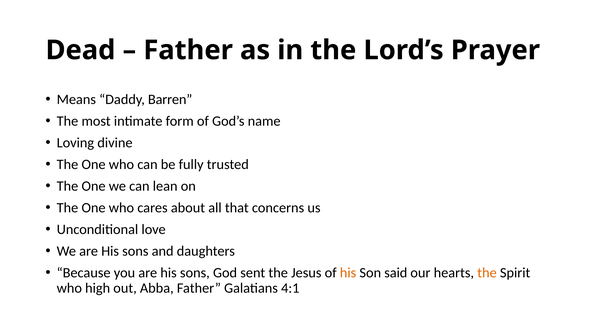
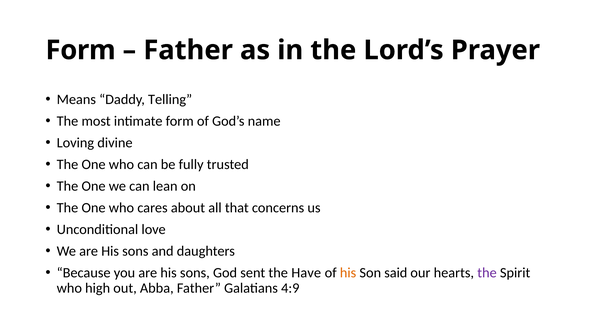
Dead: Dead -> Form (81, 50)
Barren: Barren -> Telling (170, 99)
Jesus: Jesus -> Have (306, 273)
the colour: orange -> purple (487, 273)
4:1: 4:1 -> 4:9 (290, 288)
